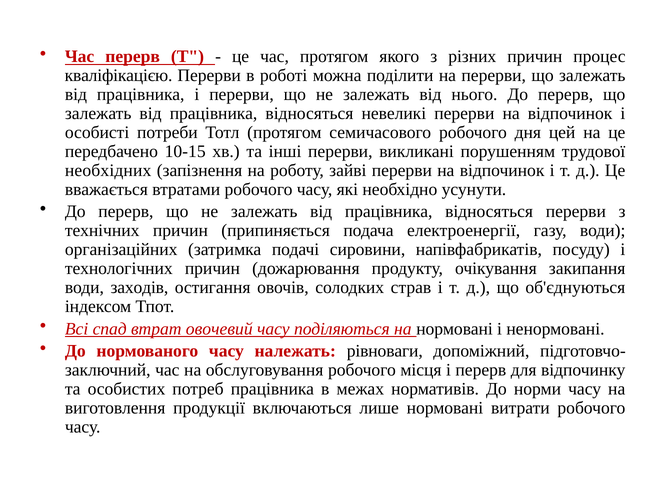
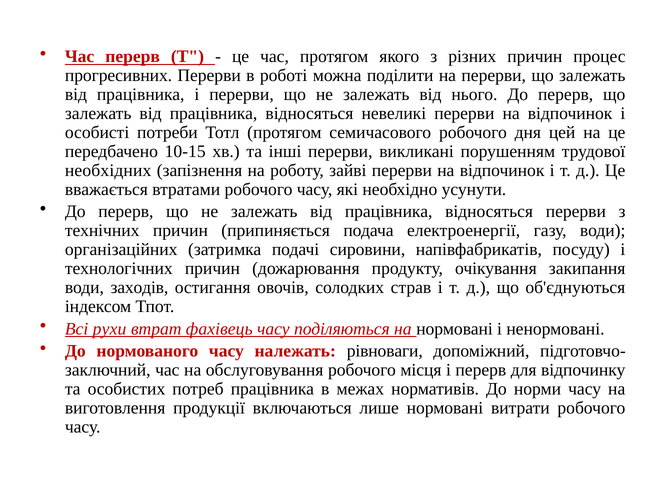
кваліфікацією: кваліфікацією -> прогресивних (119, 76)
спад: спад -> рухи (110, 329)
овочевий: овочевий -> фахівець (219, 329)
